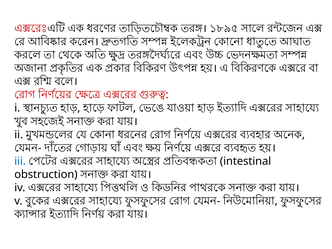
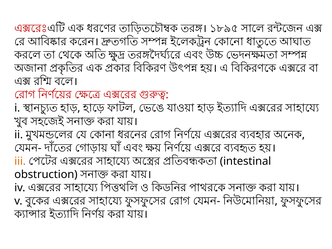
iii colour: blue -> orange (20, 161)
